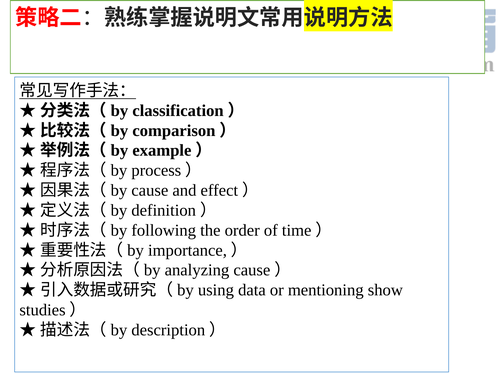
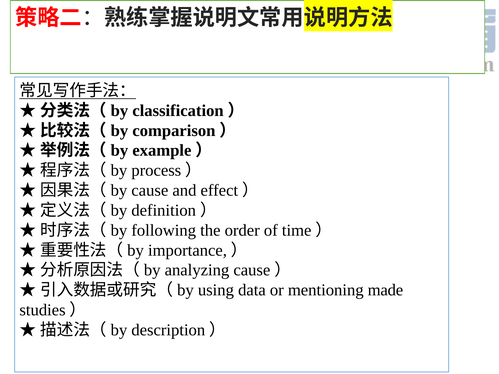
show: show -> made (385, 290)
